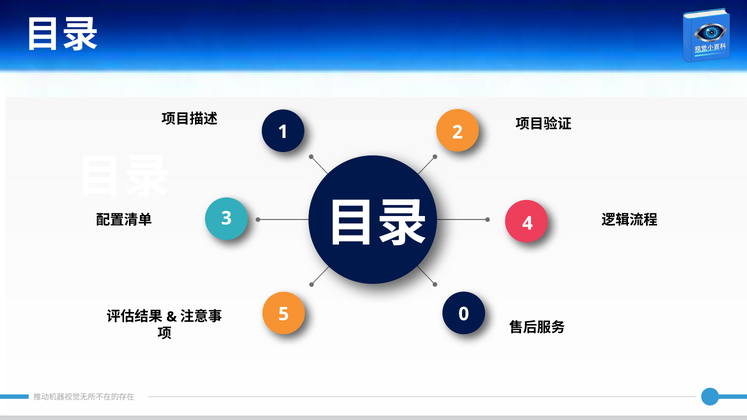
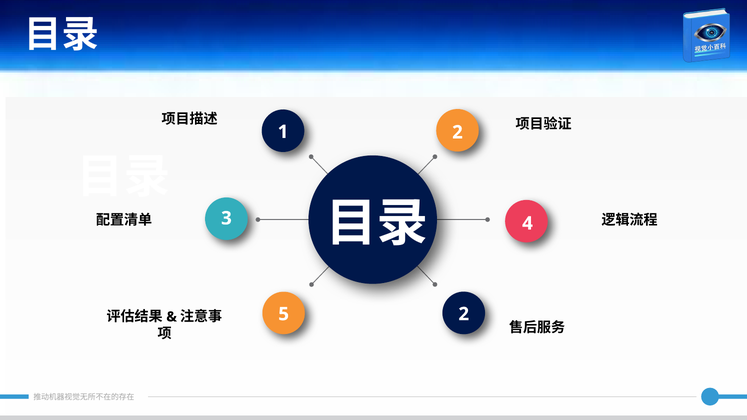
5 0: 0 -> 2 (464, 314)
